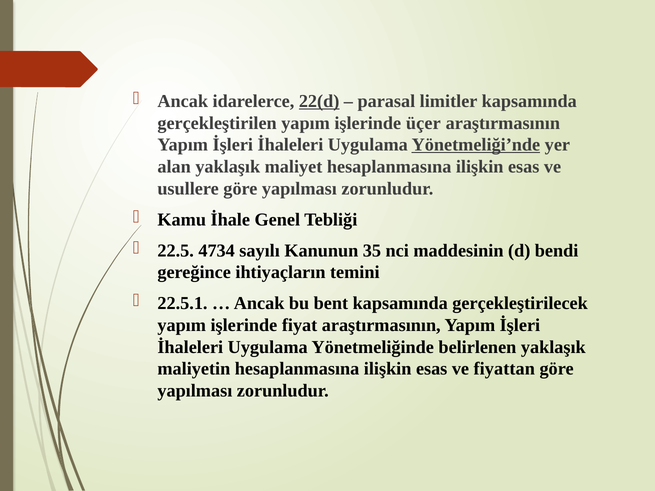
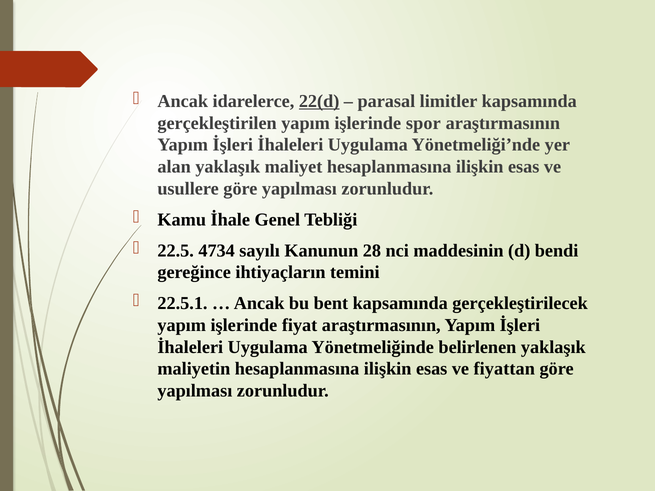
üçer: üçer -> spor (423, 123)
Yönetmeliği’nde underline: present -> none (476, 145)
35: 35 -> 28 (372, 251)
